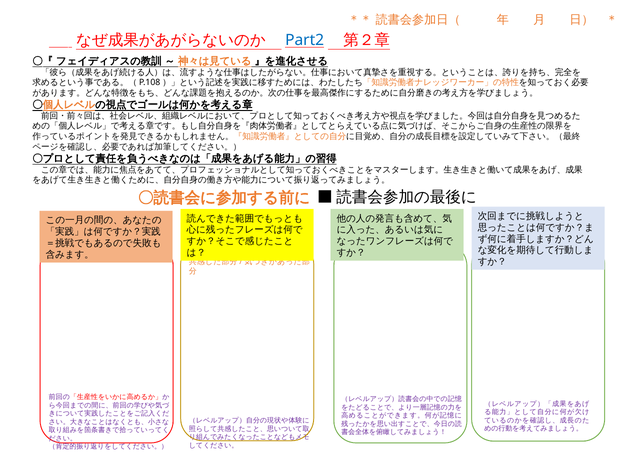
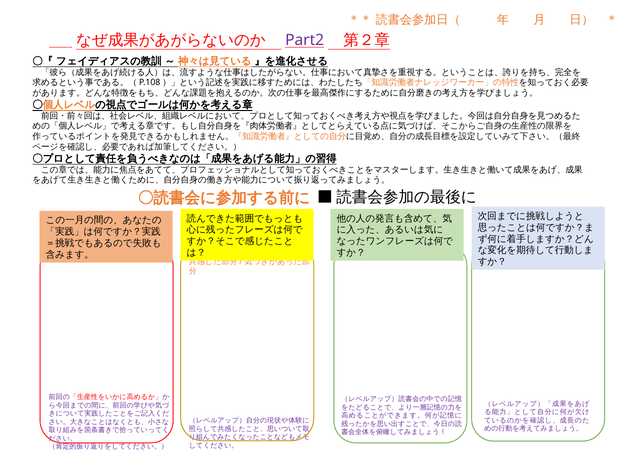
Part2 colour: blue -> purple (305, 40)
